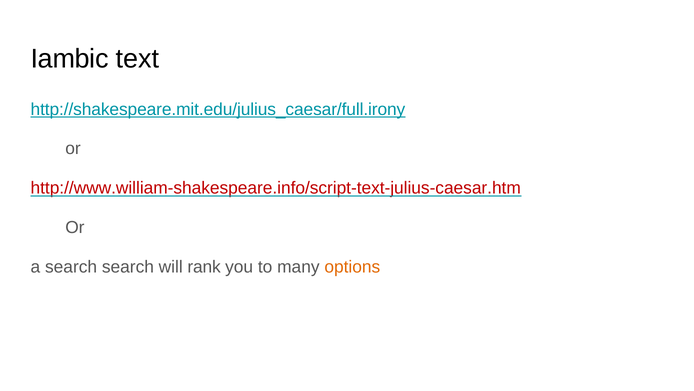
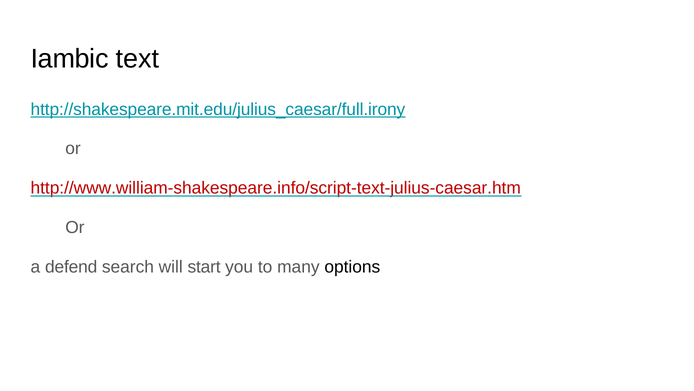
a search: search -> defend (71, 267)
rank: rank -> start (204, 267)
options colour: orange -> black (352, 267)
